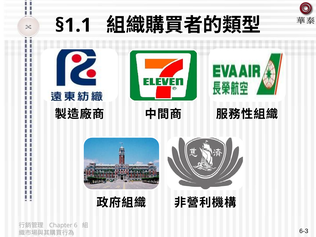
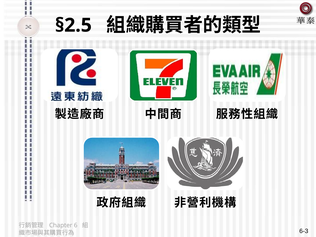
§1.1: §1.1 -> §2.5 (73, 25)
